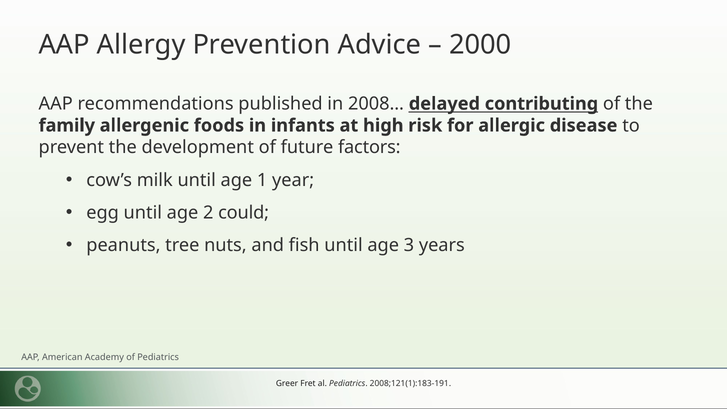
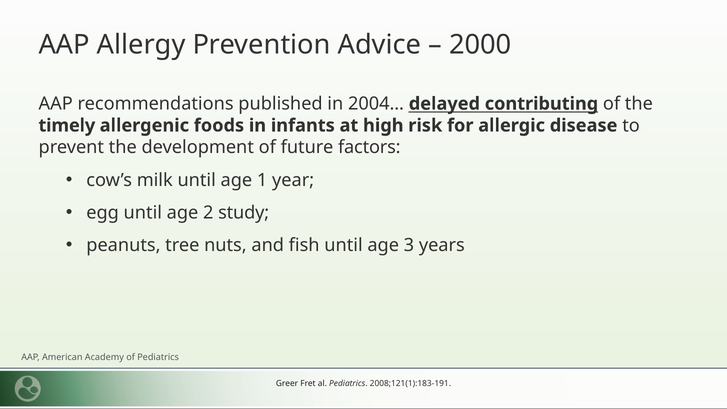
2008…: 2008… -> 2004… (376, 104)
family: family -> timely (67, 126)
could: could -> study (244, 213)
